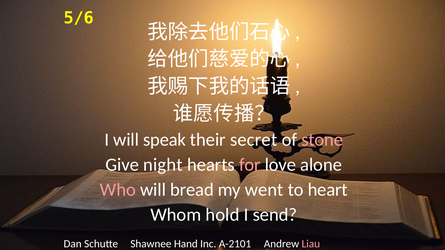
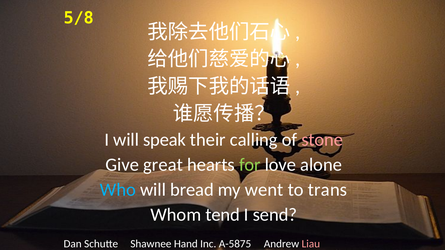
5/6: 5/6 -> 5/8 (79, 18)
secret: secret -> calling (254, 140)
night: night -> great (163, 165)
for colour: pink -> light green (250, 165)
Who colour: pink -> light blue (118, 190)
heart: heart -> trans (328, 190)
hold: hold -> tend (223, 215)
A-2101: A-2101 -> A-5875 (235, 244)
